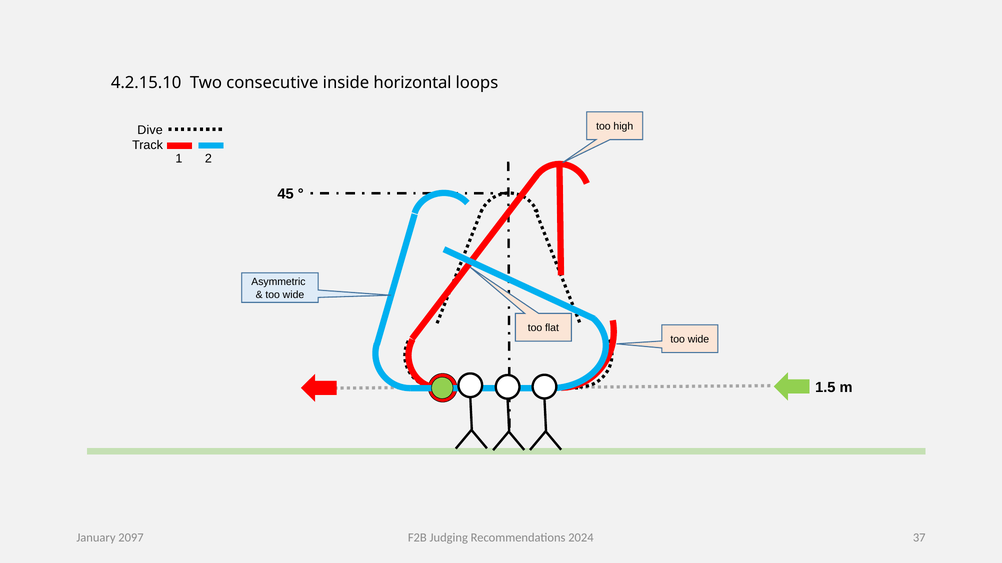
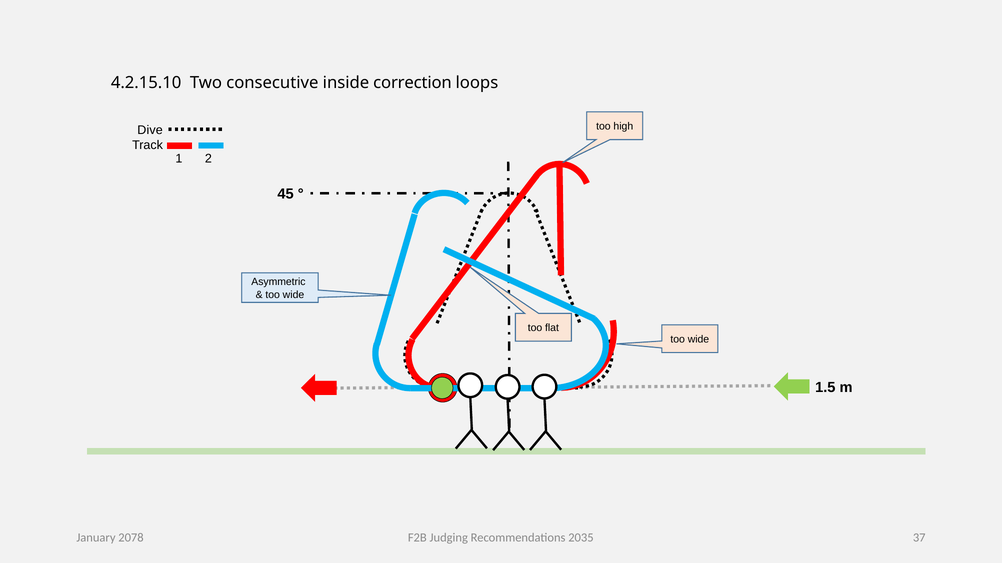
horizontal: horizontal -> correction (413, 83)
2024: 2024 -> 2035 (581, 538)
2097: 2097 -> 2078 (131, 538)
